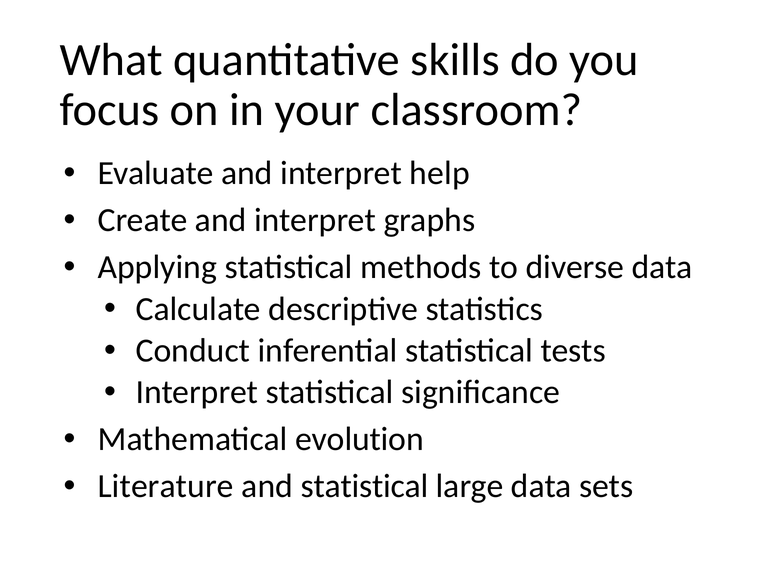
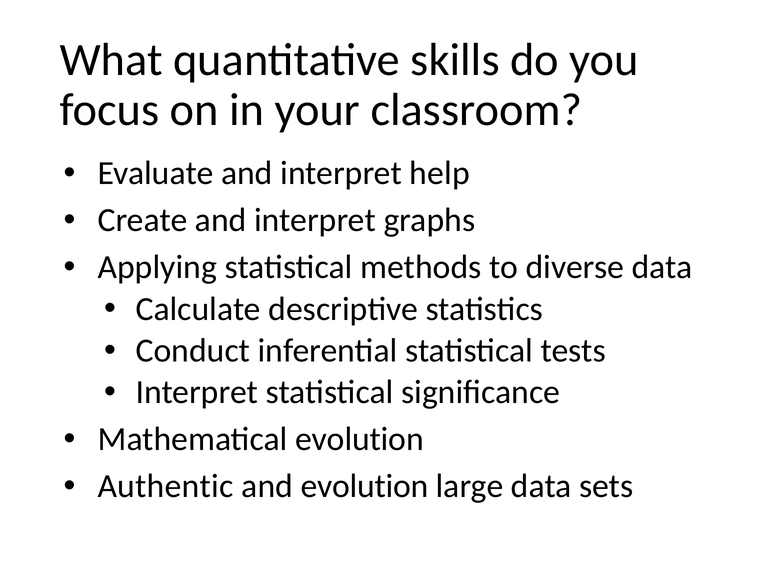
Literature: Literature -> Authentic (166, 487)
and statistical: statistical -> evolution (364, 487)
